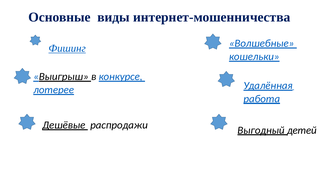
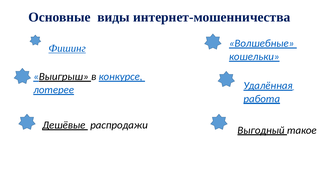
детей: детей -> такое (302, 130)
